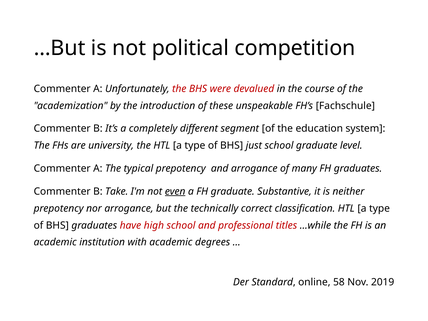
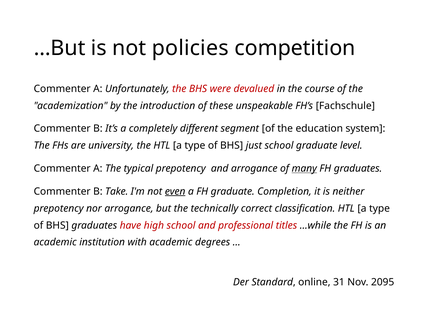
political: political -> policies (190, 48)
many underline: none -> present (304, 168)
Substantive: Substantive -> Completion (284, 191)
58: 58 -> 31 (339, 282)
2019: 2019 -> 2095 (383, 282)
